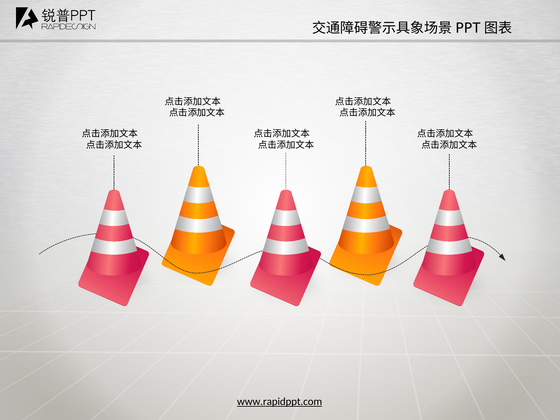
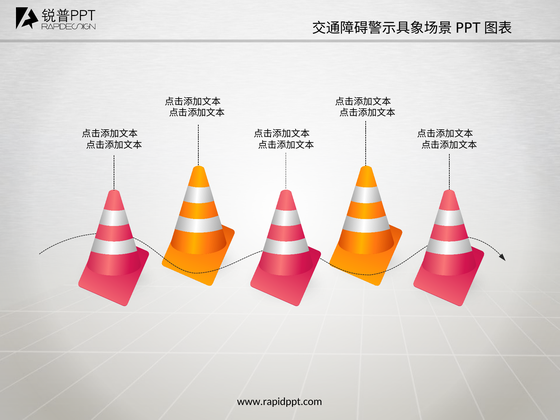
www.rapidppt.com underline: present -> none (280, 402)
